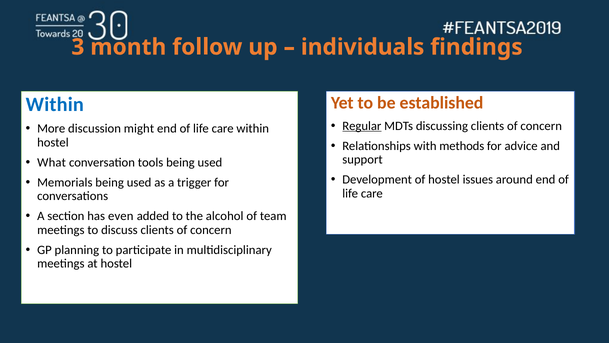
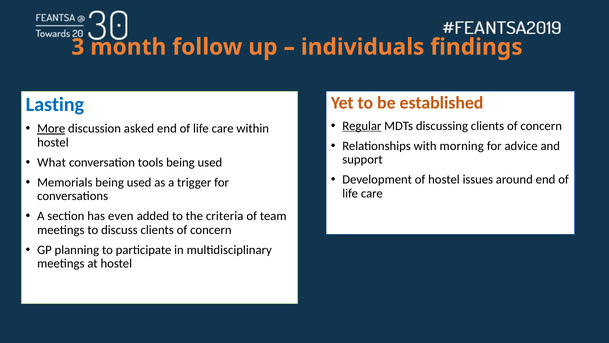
Within: Within -> Lasting (55, 104)
More underline: none -> present (51, 128)
might: might -> asked (139, 128)
methods: methods -> morning (462, 146)
alcohol: alcohol -> criteria (225, 216)
